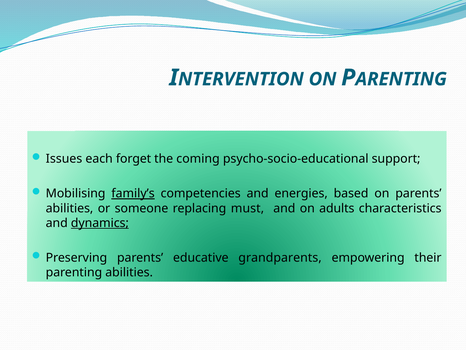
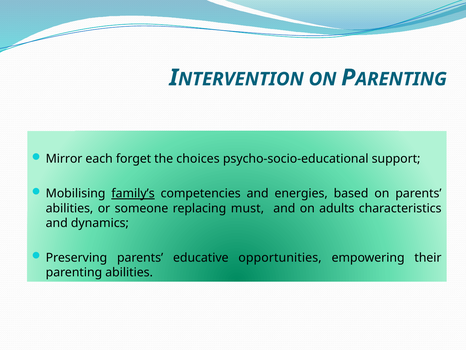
Issues: Issues -> Mirror (64, 159)
coming: coming -> choices (198, 159)
dynamics underline: present -> none (100, 223)
grandparents: grandparents -> opportunities (280, 257)
